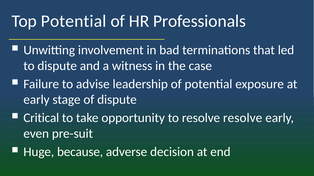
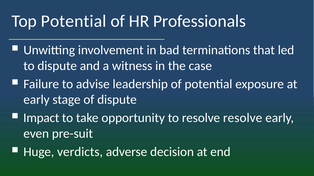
Critical: Critical -> Impact (41, 118)
because: because -> verdicts (80, 152)
